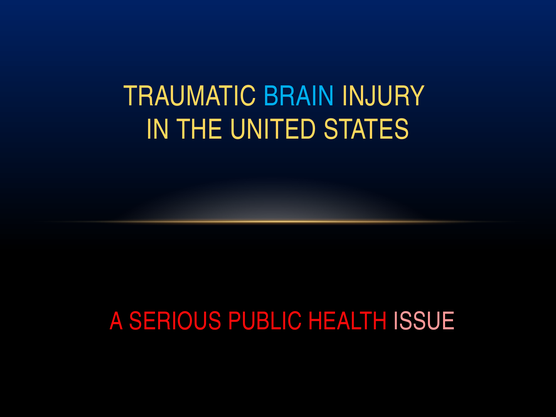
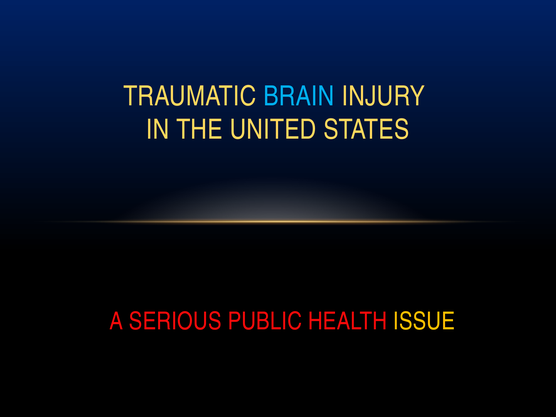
ISSUE colour: pink -> yellow (424, 321)
